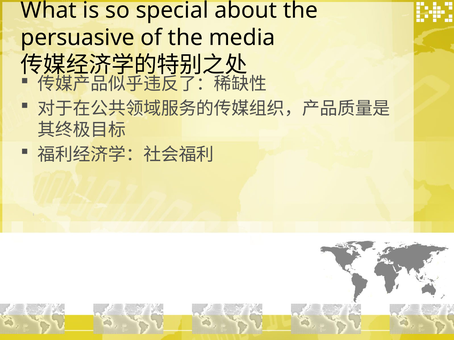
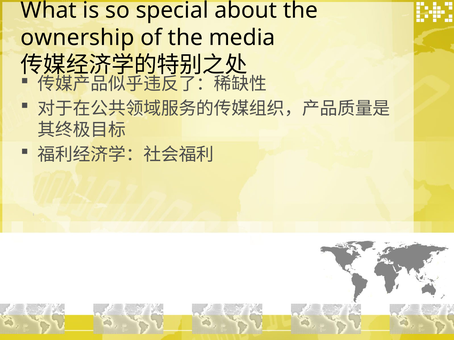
persuasive: persuasive -> ownership (78, 38)
